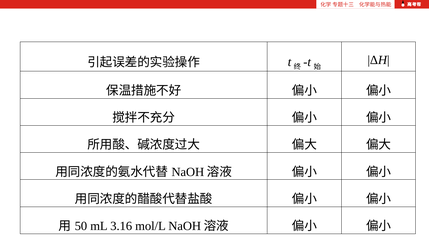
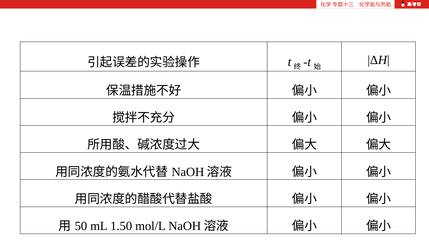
3.16: 3.16 -> 1.50 (121, 226)
